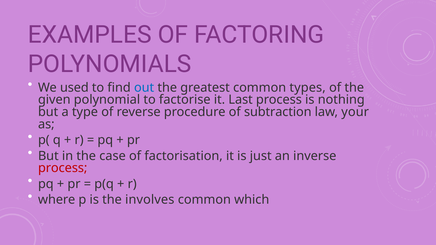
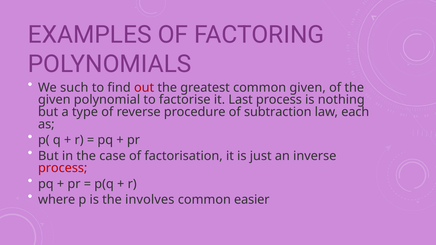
used: used -> such (74, 88)
out colour: blue -> red (144, 88)
common types: types -> given (308, 88)
your: your -> each (355, 112)
which: which -> easier (252, 200)
